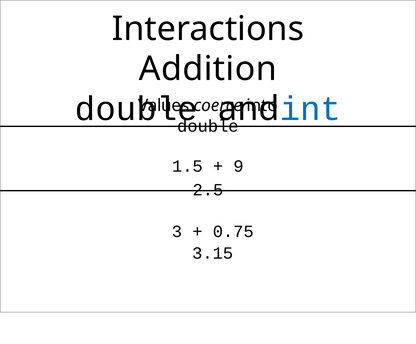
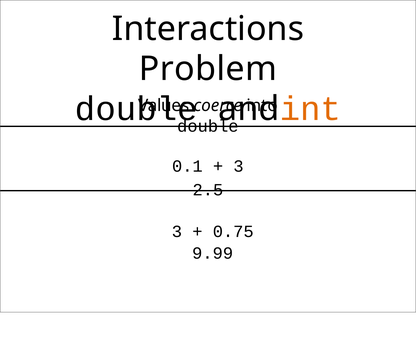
Addition: Addition -> Problem (208, 69)
int colour: blue -> orange (310, 109)
1.5: 1.5 -> 0.1 (187, 166)
9: 9 -> 3 (239, 166)
3.15: 3.15 -> 9.99 (213, 253)
